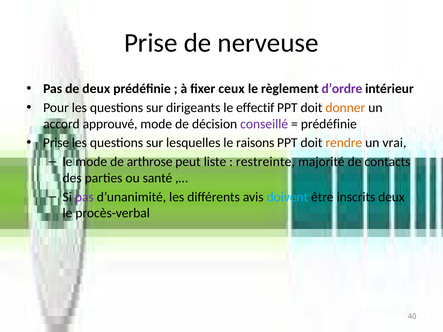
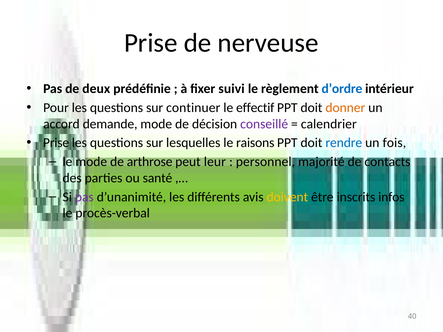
ceux: ceux -> suivi (232, 89)
d’ordre colour: purple -> blue (342, 89)
dirigeants: dirigeants -> continuer (193, 108)
approuvé: approuvé -> demande (110, 124)
prédéfinie: prédéfinie -> calendrier (329, 124)
rendre colour: orange -> blue (344, 143)
vrai: vrai -> fois (394, 143)
liste: liste -> leur (215, 162)
restreinte: restreinte -> personnel (265, 162)
doivent colour: light blue -> yellow (287, 197)
inscrits deux: deux -> infos (391, 197)
